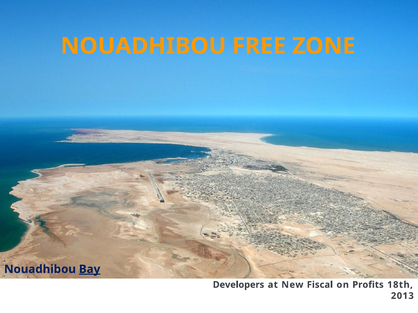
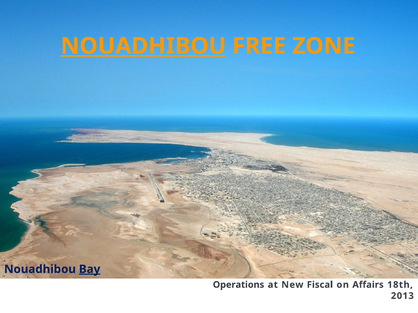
NOUADHIBOU underline: none -> present (143, 46)
Developers: Developers -> Operations (239, 285)
Profits: Profits -> Affairs (368, 285)
